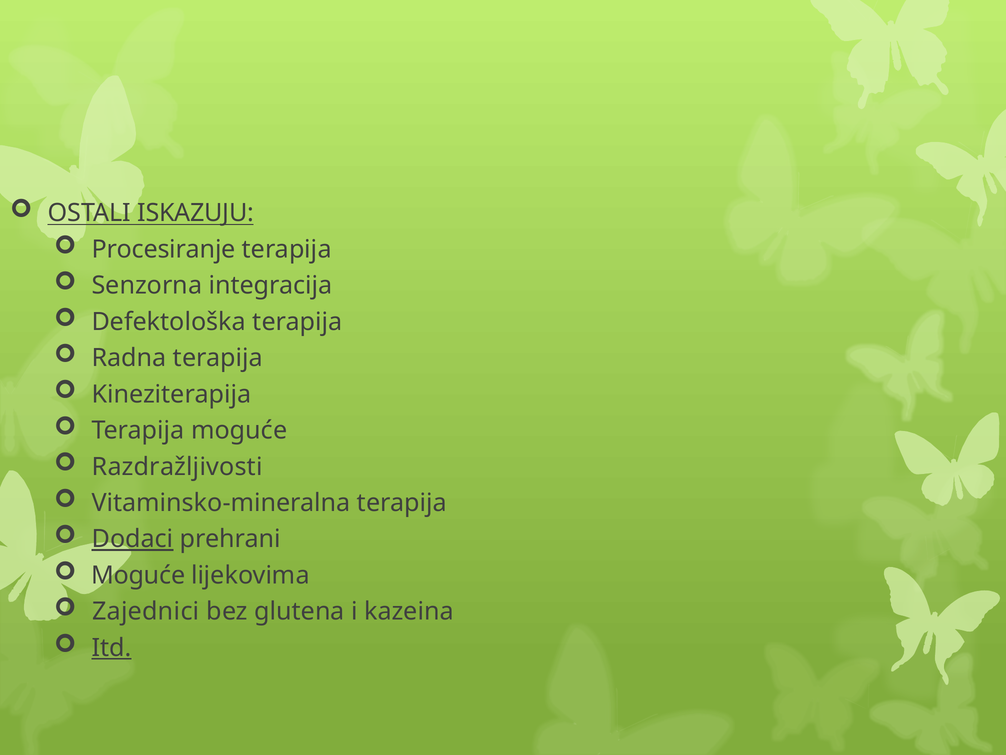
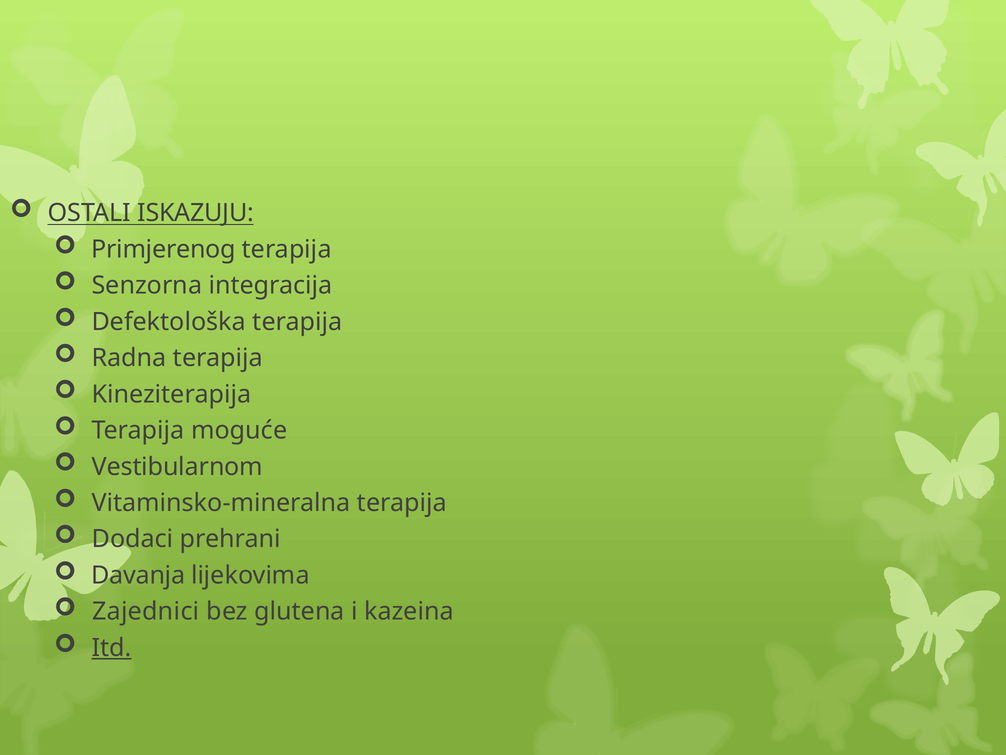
Procesiranje: Procesiranje -> Primjerenog (164, 249)
Razdražljivosti: Razdražljivosti -> Vestibularnom (177, 466)
Dodaci underline: present -> none (133, 539)
Moguće: Moguće -> Davanja (138, 575)
